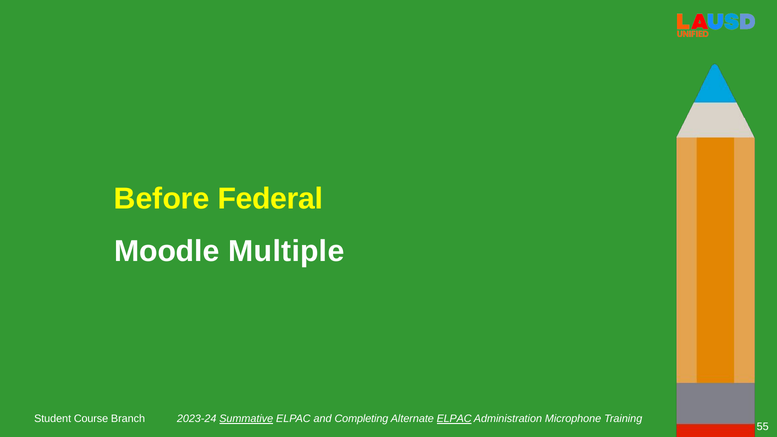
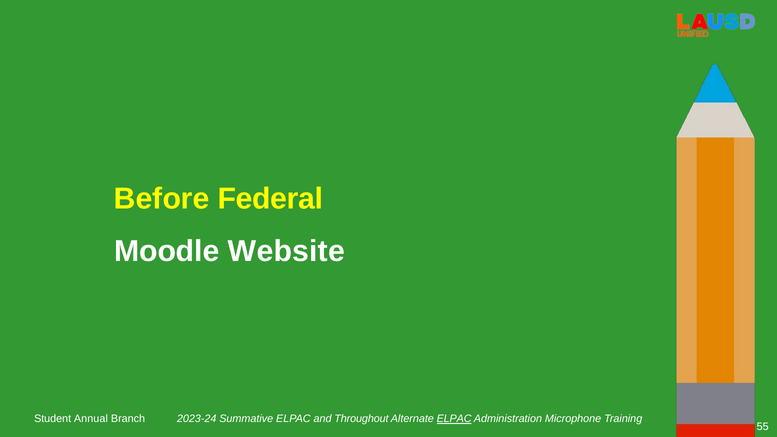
Multiple: Multiple -> Website (286, 251)
Course: Course -> Annual (91, 419)
Summative underline: present -> none (246, 419)
Completing: Completing -> Throughout (361, 419)
